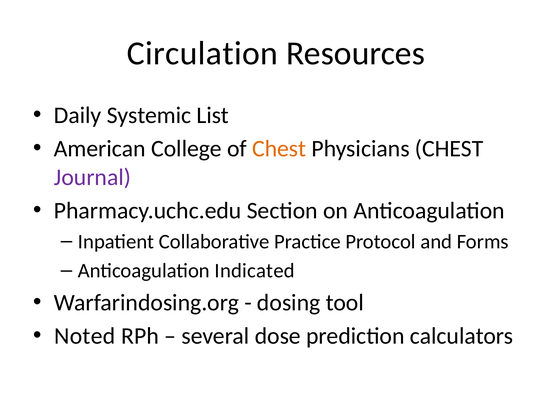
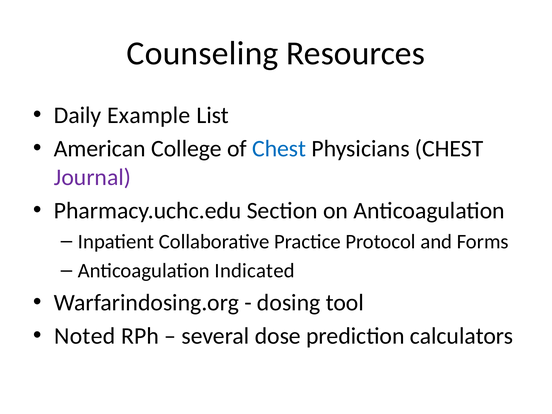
Circulation: Circulation -> Counseling (202, 53)
Systemic: Systemic -> Example (149, 115)
Chest colour: orange -> blue (279, 149)
